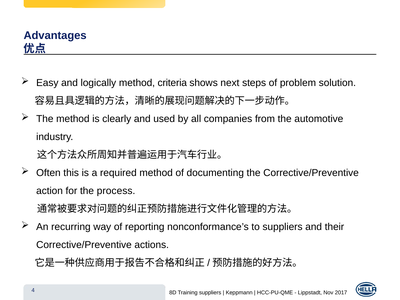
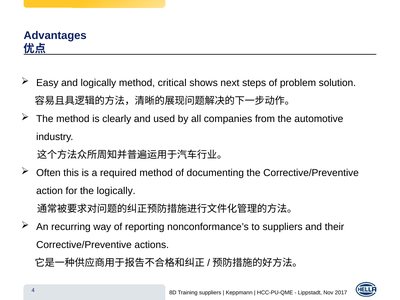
criteria: criteria -> critical (172, 83)
the process: process -> logically (116, 191)
